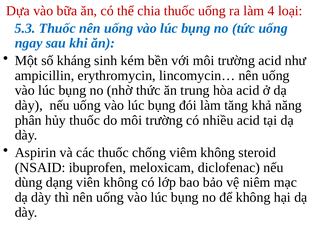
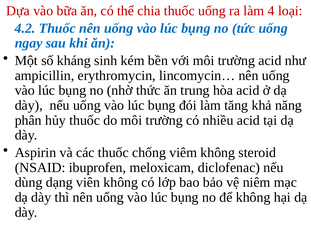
5.3: 5.3 -> 4.2 (25, 28)
